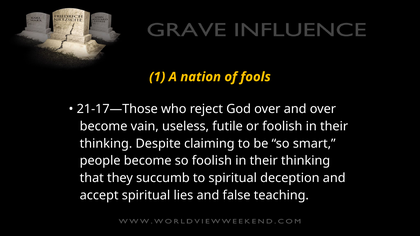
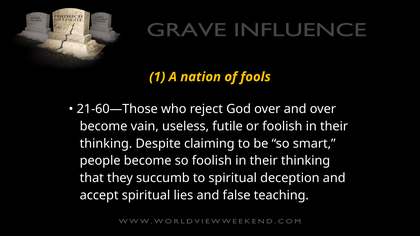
21-17—Those: 21-17—Those -> 21-60—Those (117, 109)
